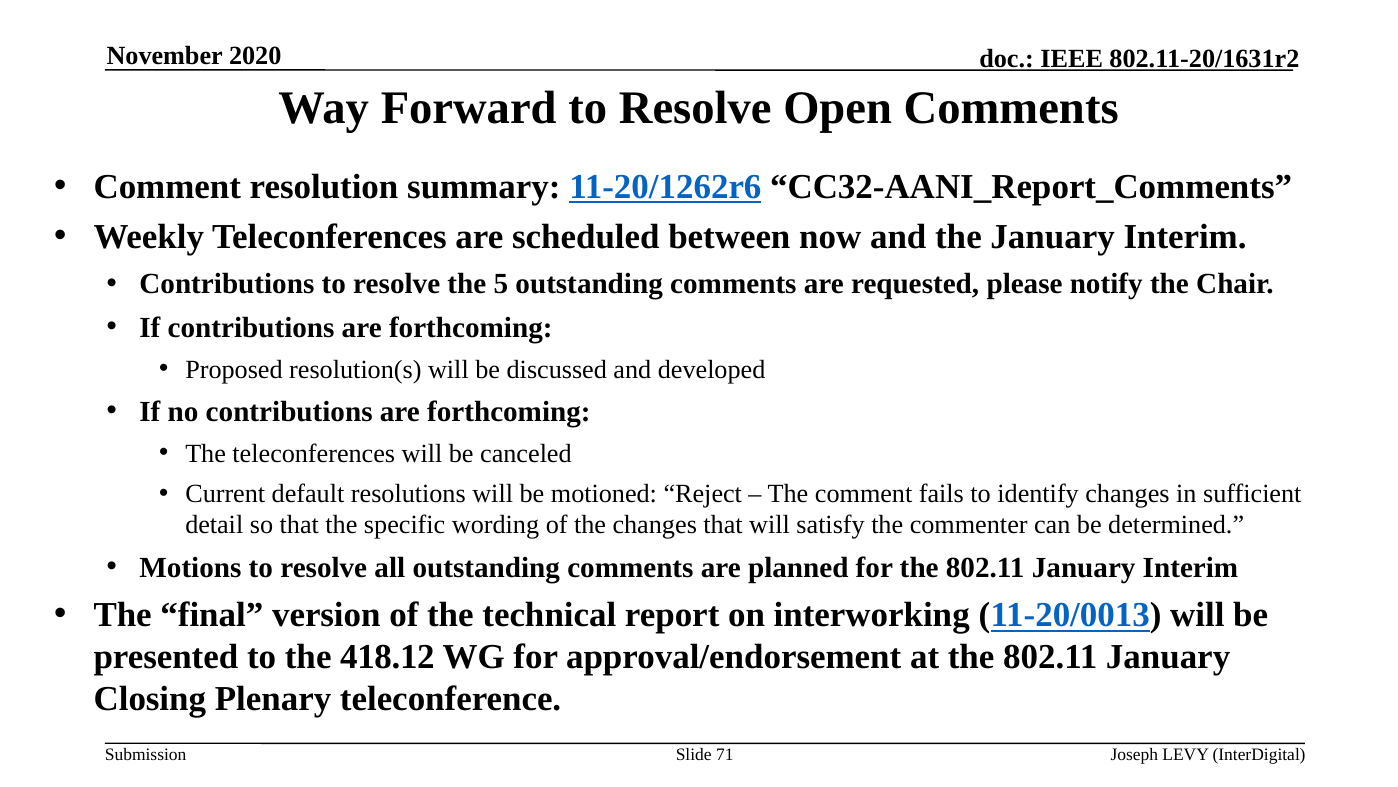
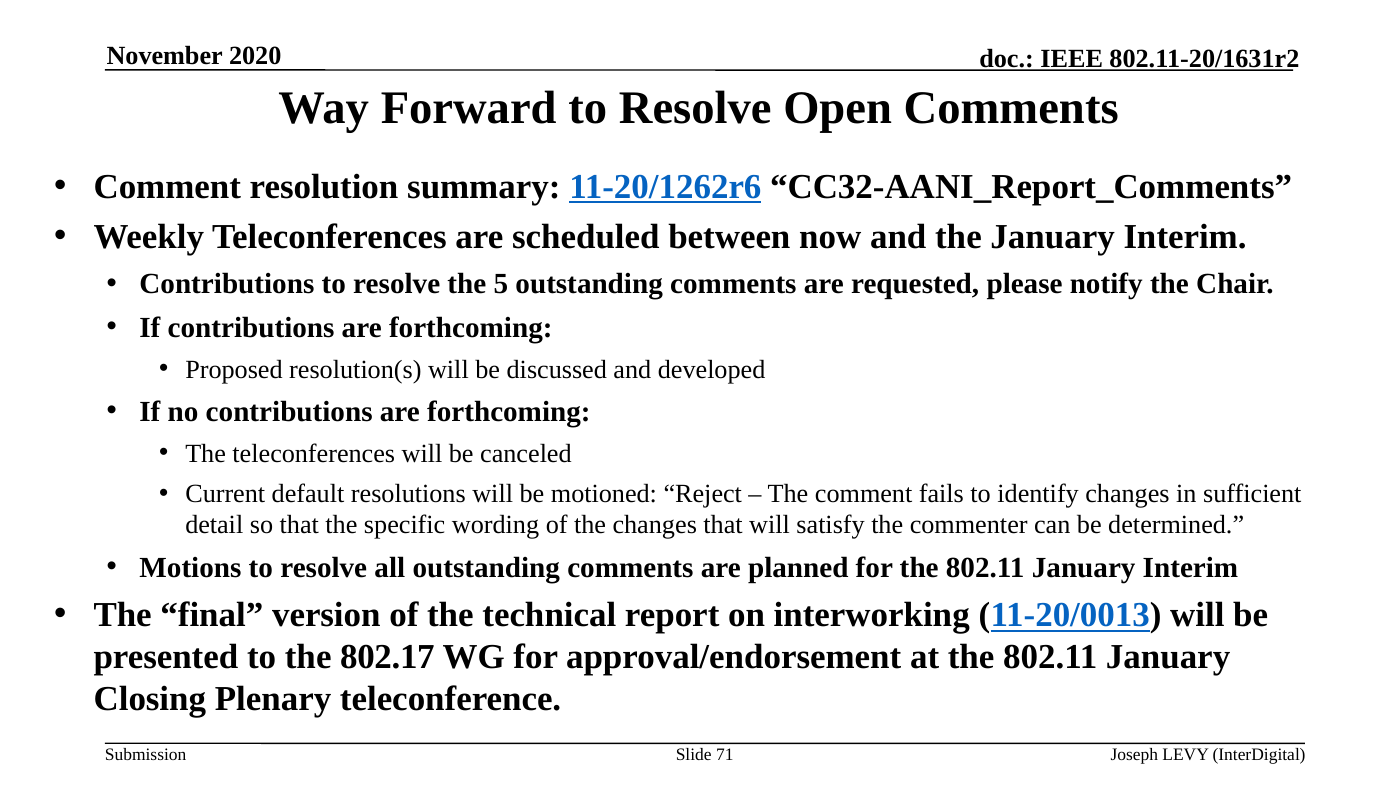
418.12: 418.12 -> 802.17 (387, 657)
